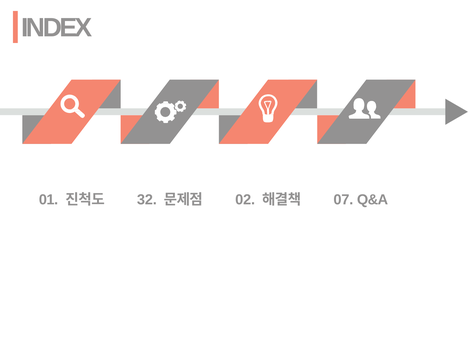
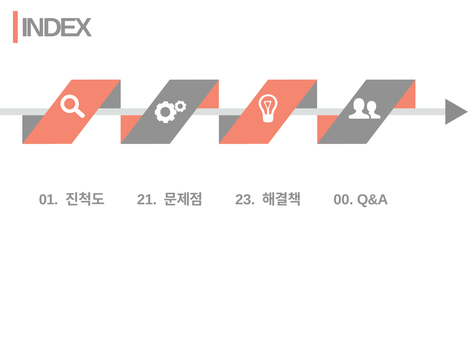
32: 32 -> 21 (147, 200)
02: 02 -> 23 (245, 200)
07: 07 -> 00 (343, 200)
